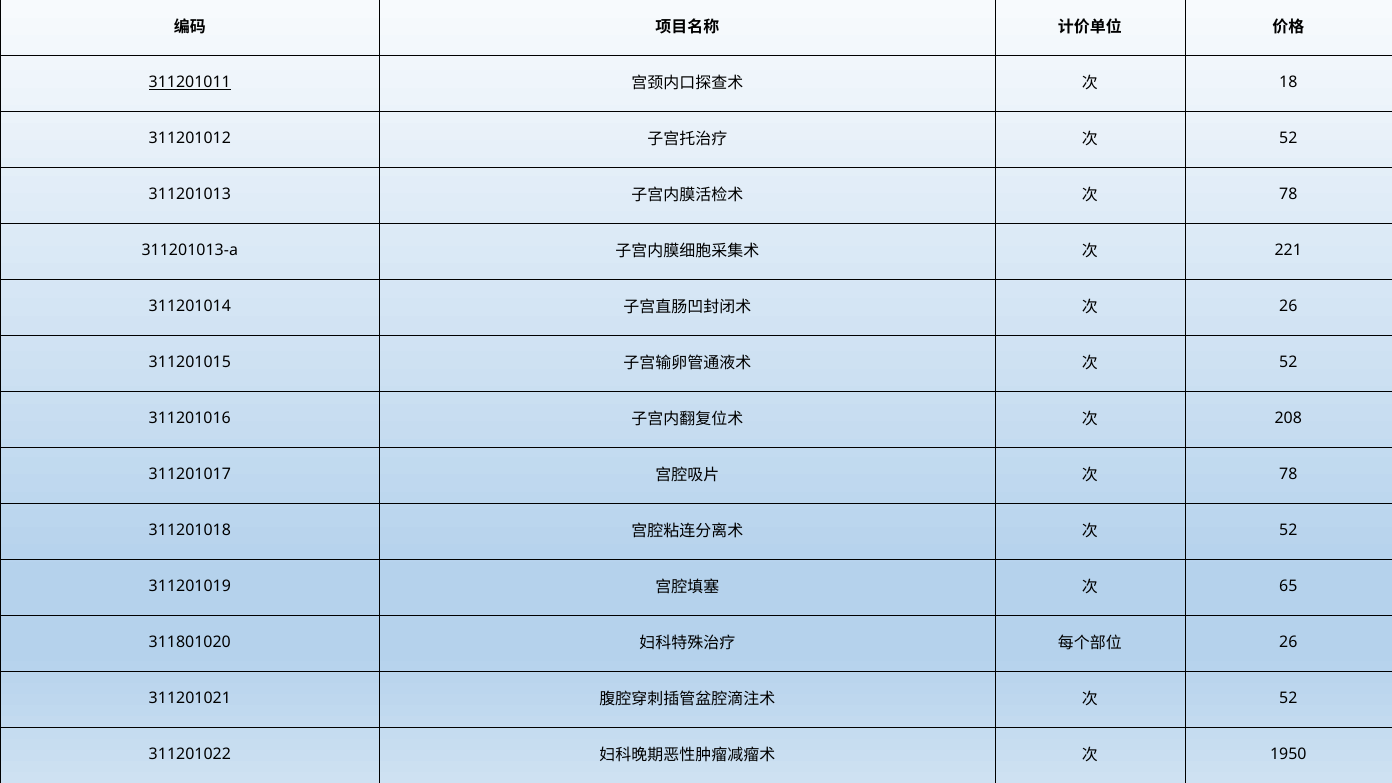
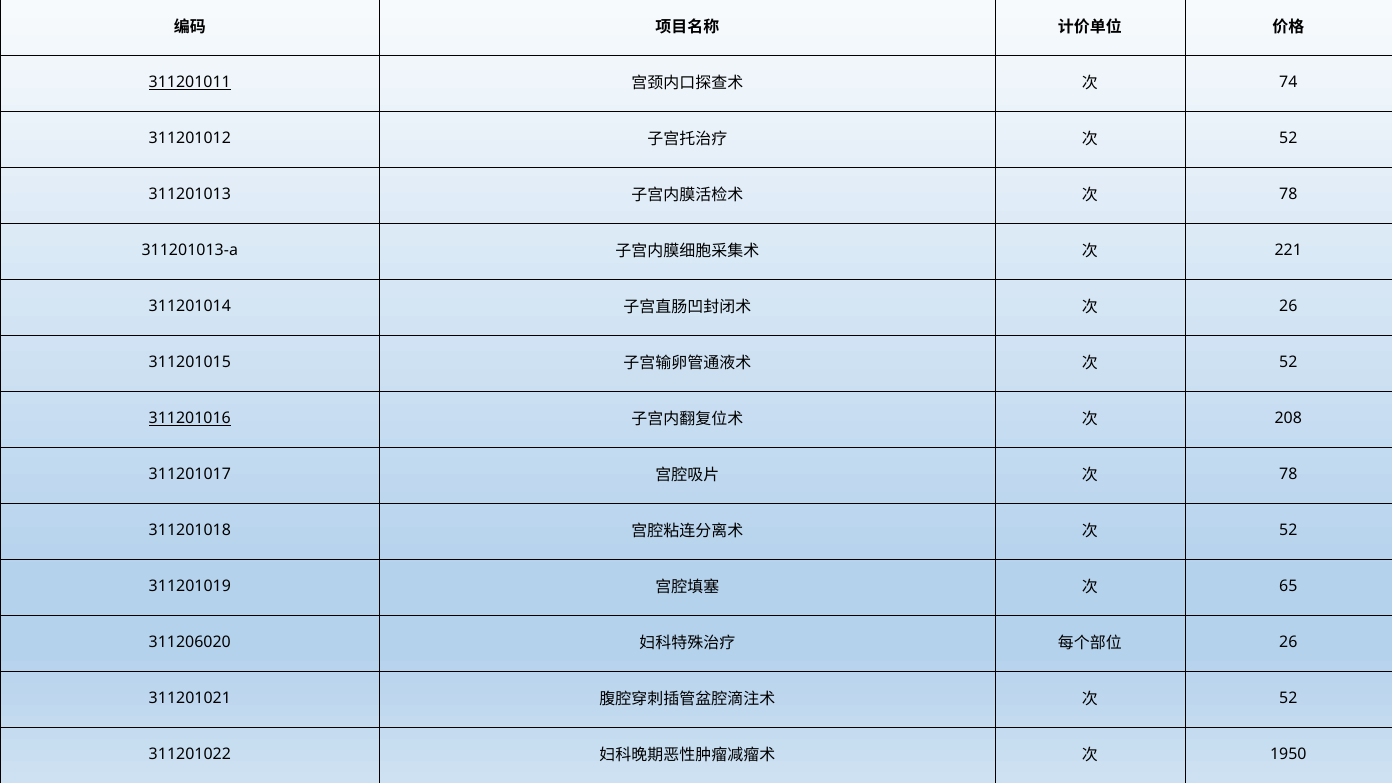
18: 18 -> 74 (1288, 83)
311201016 underline: none -> present (190, 418)
311801020: 311801020 -> 311206020 (190, 642)
